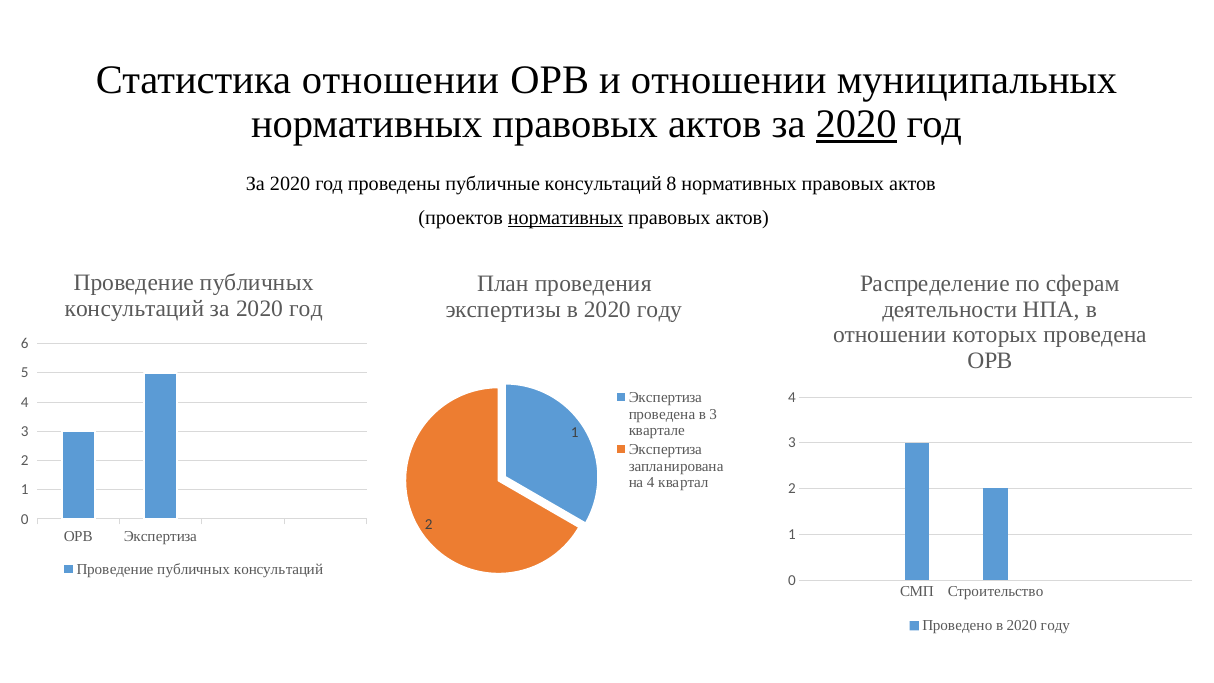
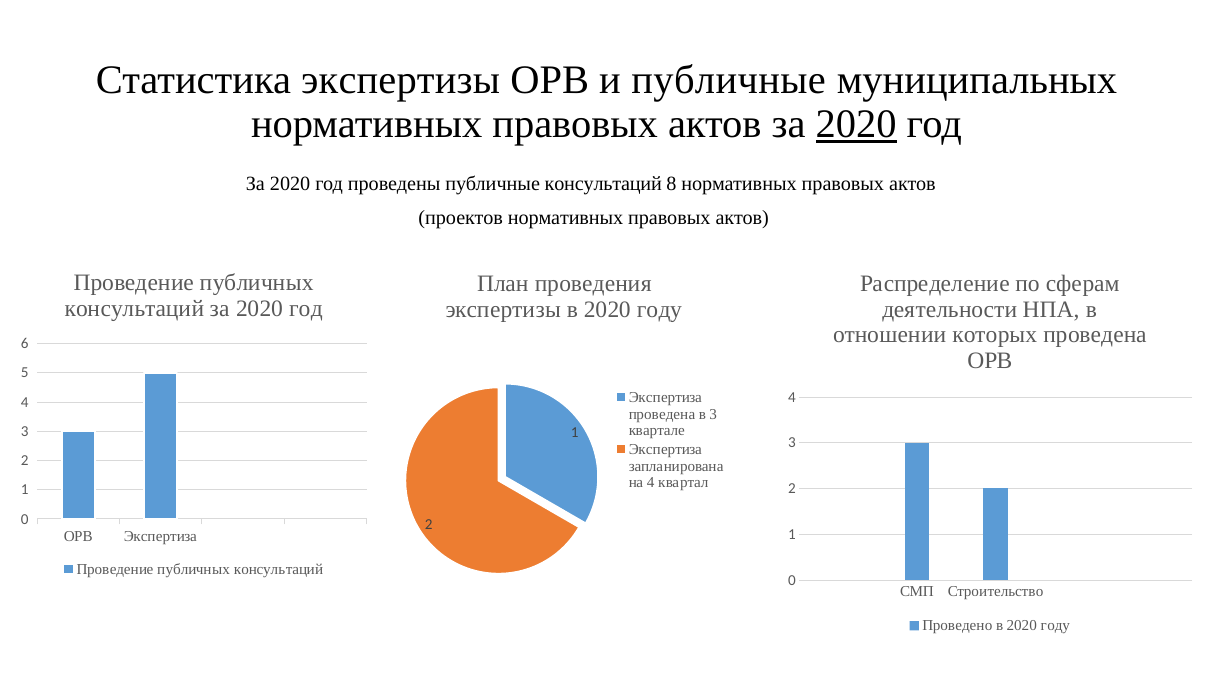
Статистика отношении: отношении -> экспертизы (401, 80)
и отношении: отношении -> публичные (729, 80)
нормативных underline: present -> none (566, 218)
